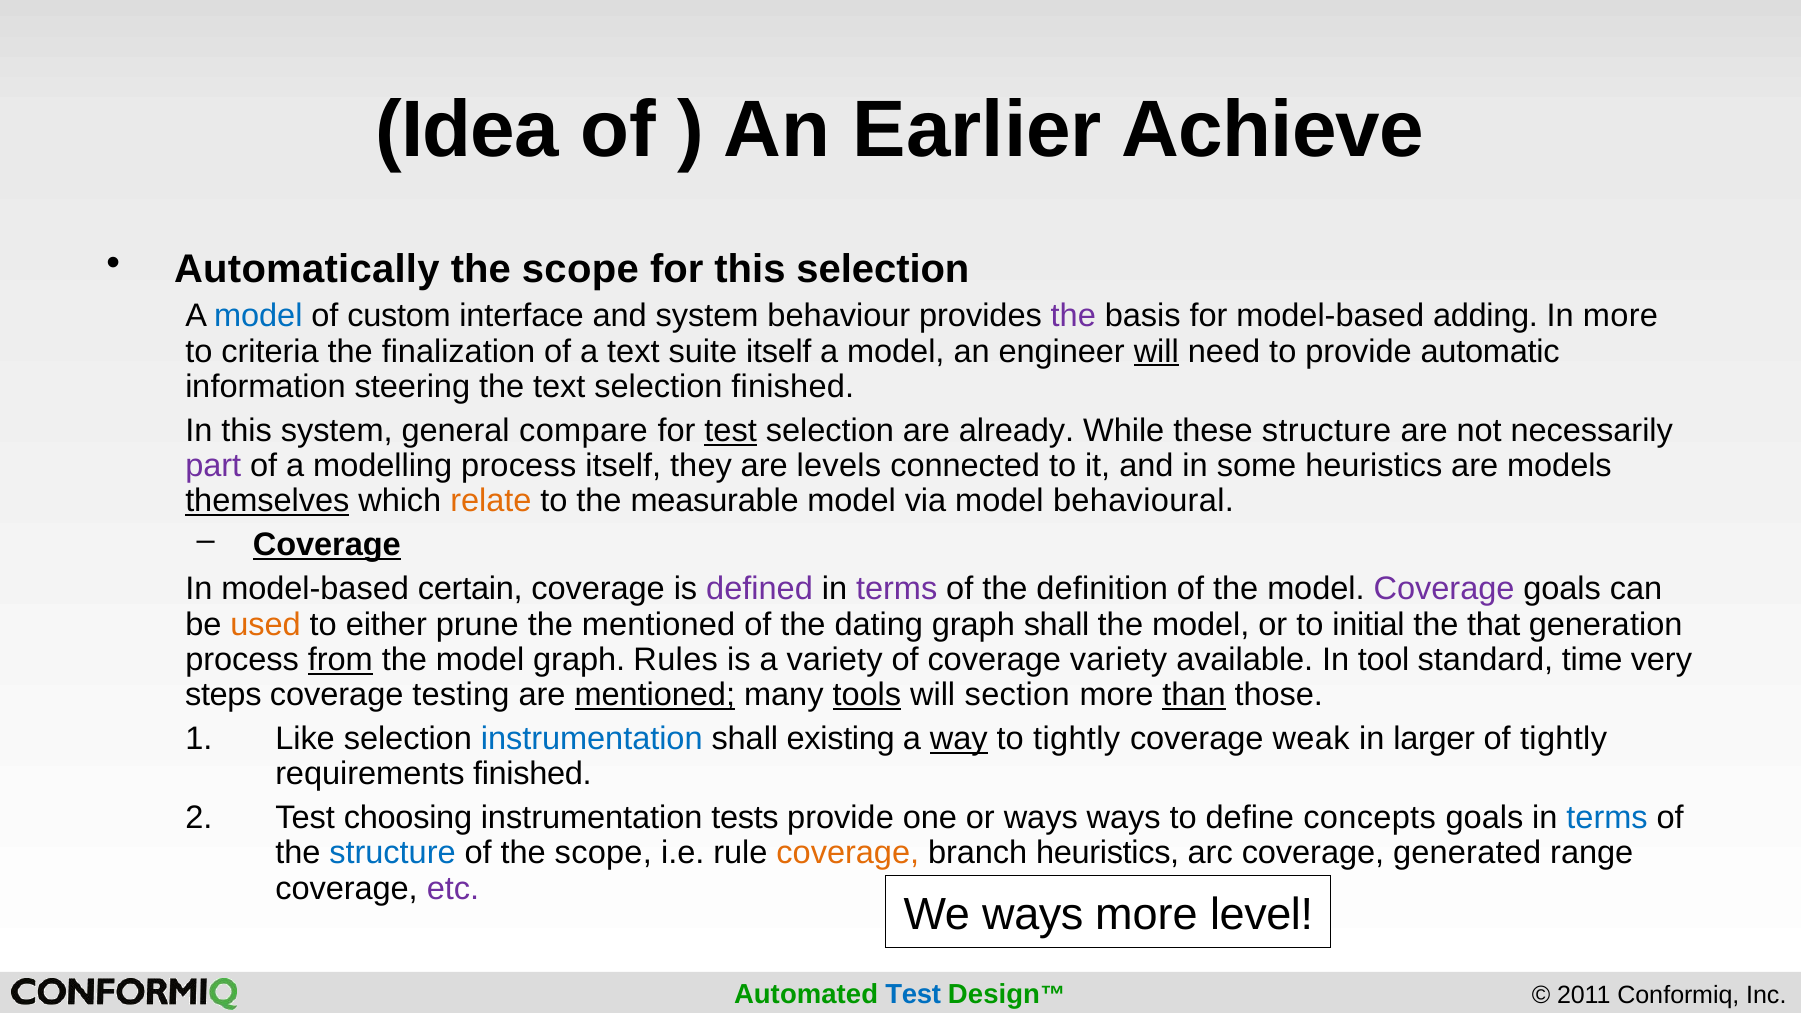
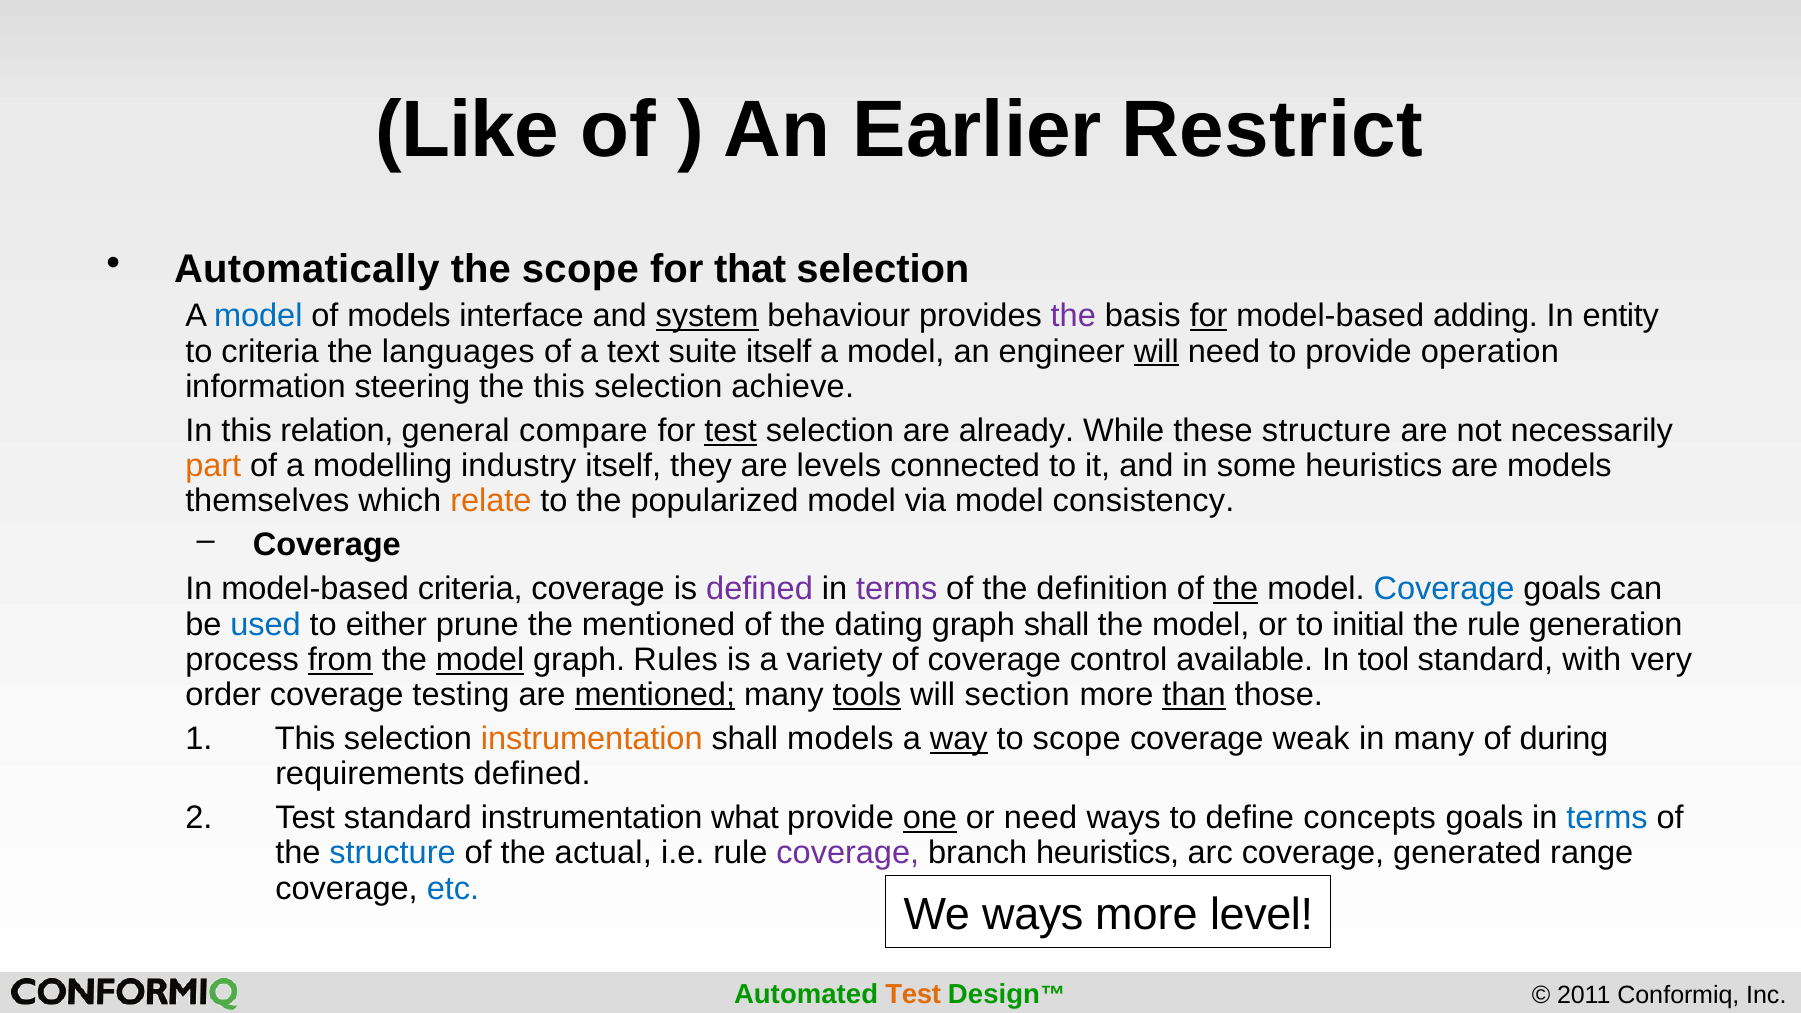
Idea: Idea -> Like (467, 130)
Achieve: Achieve -> Restrict (1272, 130)
for this: this -> that (750, 269)
of custom: custom -> models (399, 316)
system underline: none -> present (707, 316)
for underline: none -> present (1208, 316)
In more: more -> entity (1621, 316)
finalization: finalization -> languages (458, 351)
automatic: automatic -> operation (1490, 351)
the text: text -> this (559, 387)
selection finished: finished -> achieve (793, 387)
this system: system -> relation (337, 431)
part colour: purple -> orange (213, 466)
modelling process: process -> industry (519, 466)
themselves underline: present -> none (267, 501)
measurable: measurable -> popularized (715, 501)
behavioural: behavioural -> consistency (1144, 501)
Coverage underline: present -> none (327, 545)
model-based certain: certain -> criteria (470, 589)
the underline: none -> present (1236, 589)
Coverage colour: purple -> blue (1444, 589)
used colour: orange -> blue (266, 624)
the that: that -> rule (1494, 624)
model underline: none -> present (480, 660)
coverage variety: variety -> control (1119, 660)
time: time -> with (1592, 660)
steps: steps -> order (223, 695)
Like: Like -> This (305, 739)
instrumentation colour: blue -> orange (592, 739)
shall existing: existing -> models (840, 739)
to tightly: tightly -> scope (1077, 739)
in larger: larger -> many (1434, 739)
of tightly: tightly -> during (1564, 739)
requirements finished: finished -> defined (532, 774)
Test choosing: choosing -> standard (408, 818)
tests: tests -> what (745, 818)
one underline: none -> present (930, 818)
or ways: ways -> need (1041, 818)
of the scope: scope -> actual (603, 853)
coverage colour: orange -> purple (848, 853)
etc colour: purple -> blue (453, 888)
Test colour: blue -> orange (913, 994)
